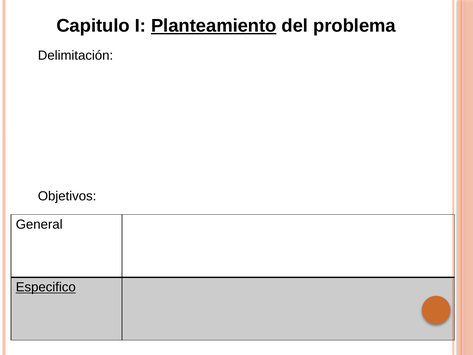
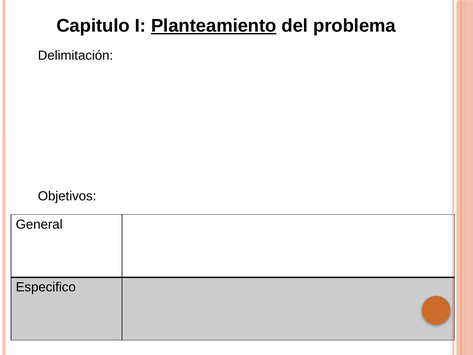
Especifico underline: present -> none (46, 287)
